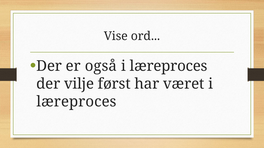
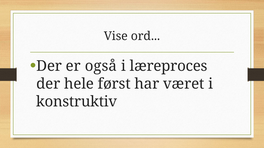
vilje: vilje -> hele (79, 84)
læreproces: læreproces -> konstruktiv (77, 102)
